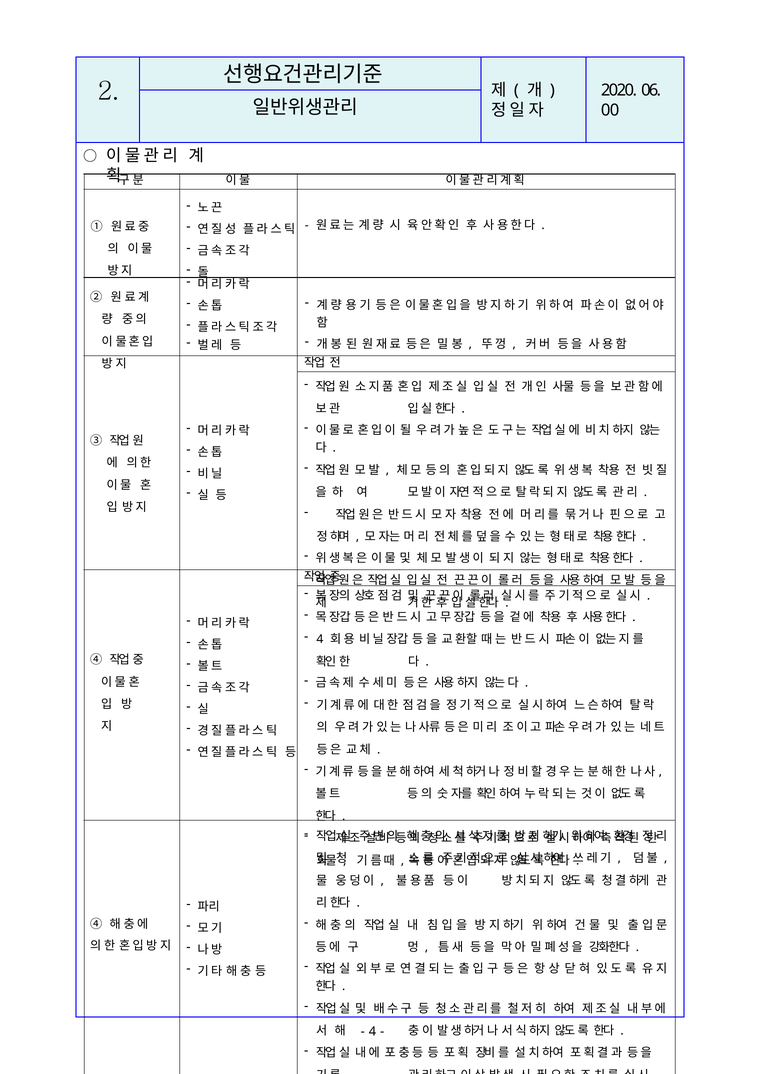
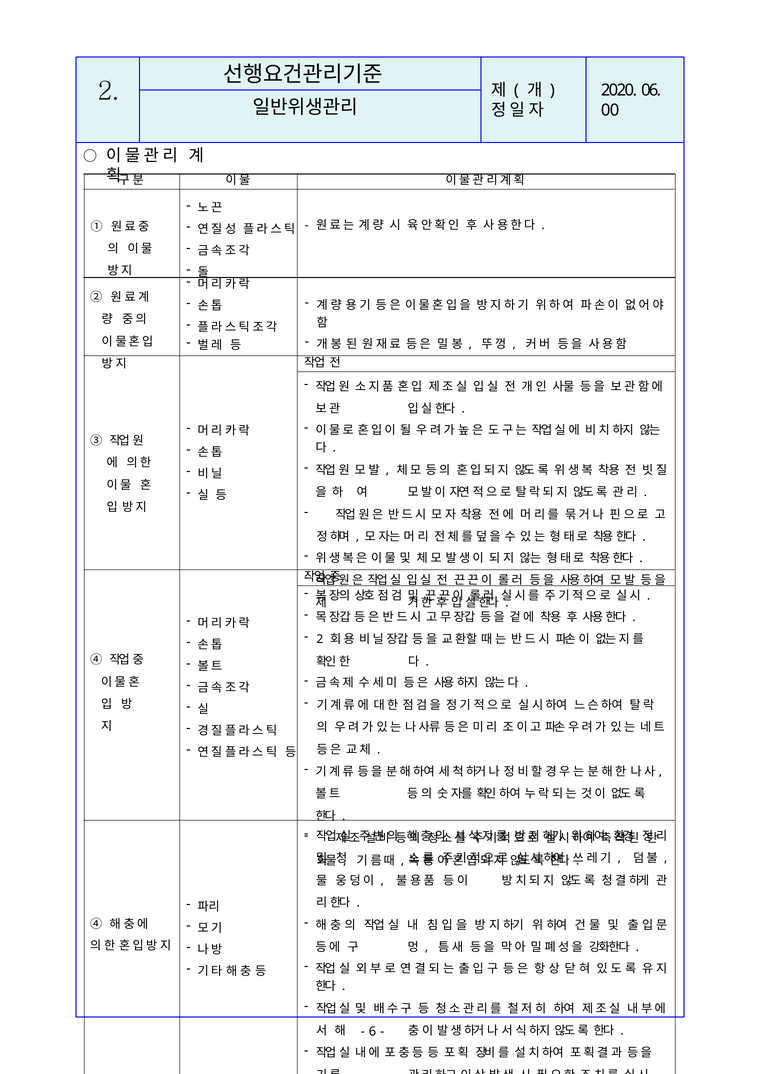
4: 4 -> 2 (320, 639)
4: 4 -> 6 (372, 1032)
